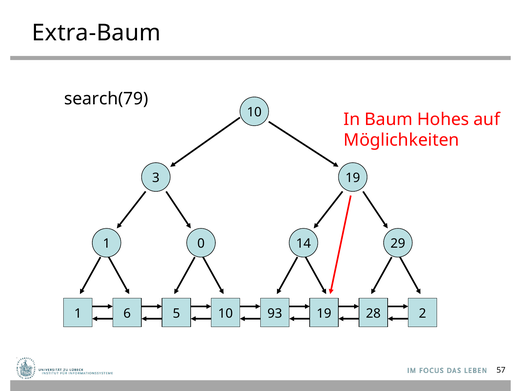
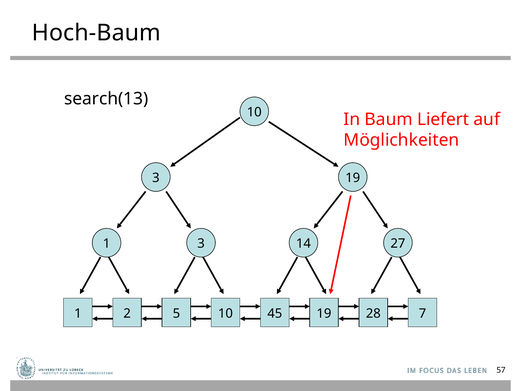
Extra-Baum: Extra-Baum -> Hoch-Baum (96, 33)
search(79: search(79 -> search(13 (106, 99)
Hohes: Hohes -> Liefert (443, 119)
1 0: 0 -> 3 (201, 243)
29: 29 -> 27 (398, 243)
6: 6 -> 2 (127, 313)
93: 93 -> 45 (275, 313)
2: 2 -> 7 (423, 313)
